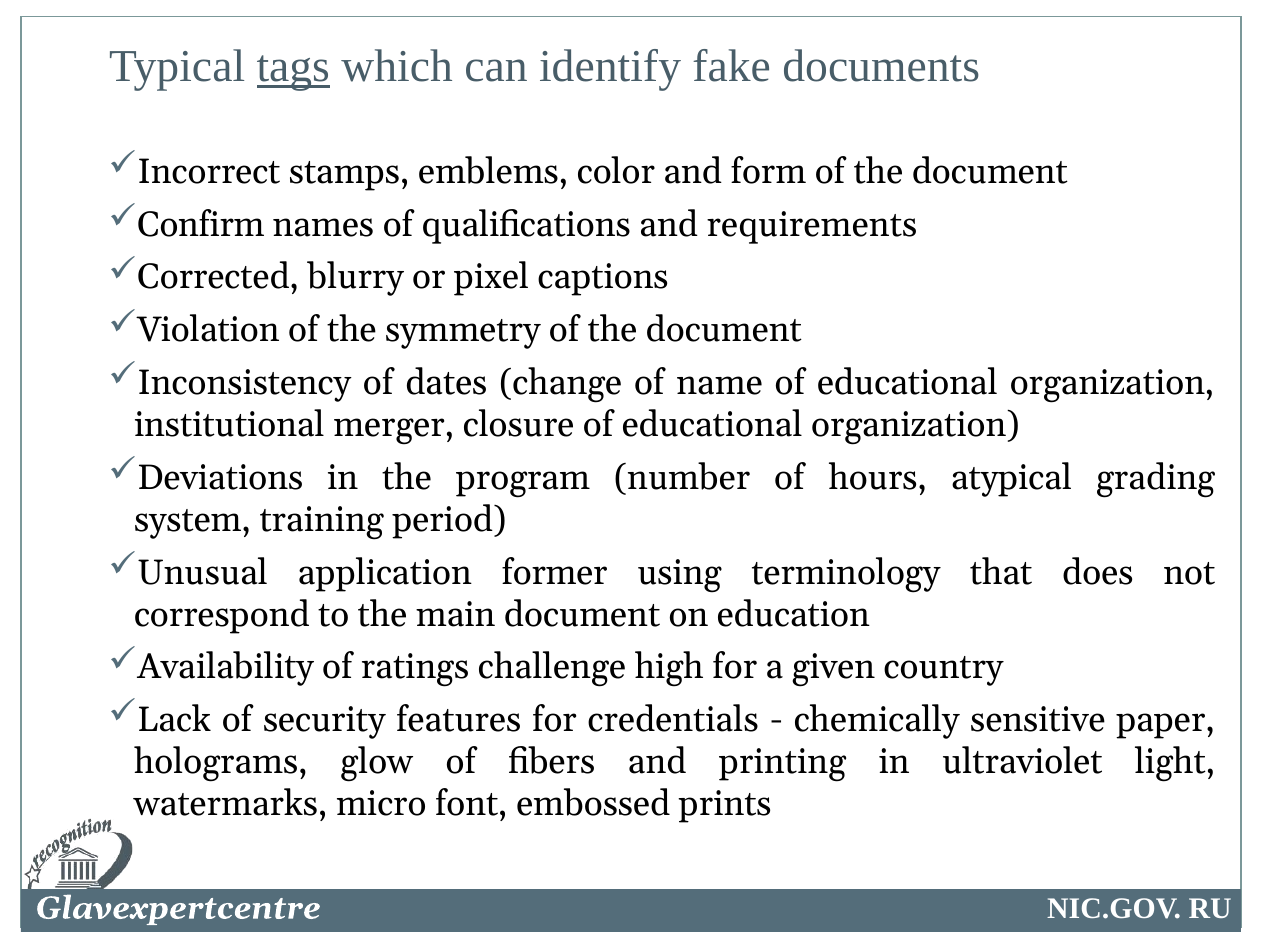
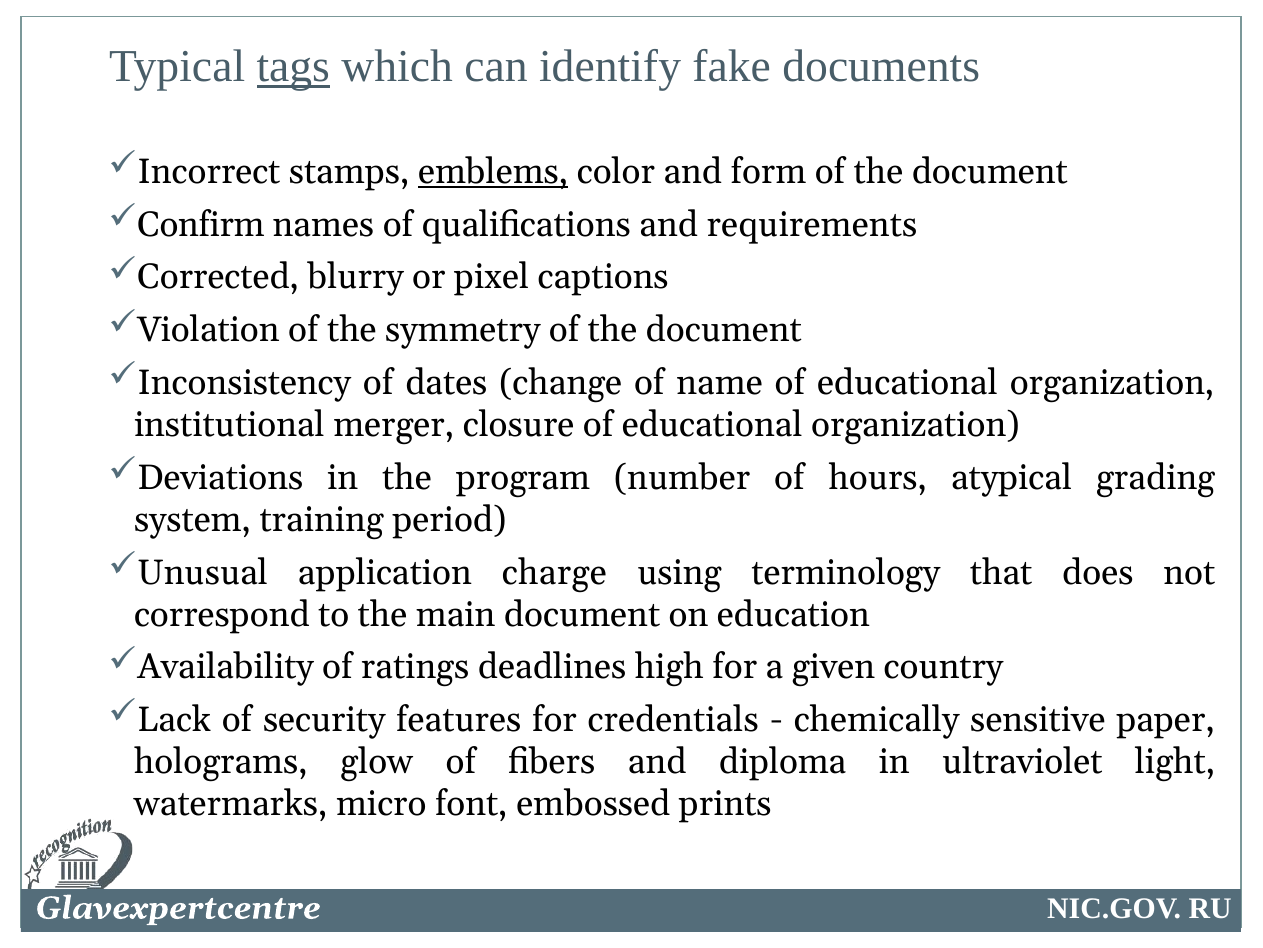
emblems underline: none -> present (493, 172)
former: former -> charge (554, 572)
challenge: challenge -> deadlines (552, 667)
printing: printing -> diploma (783, 762)
